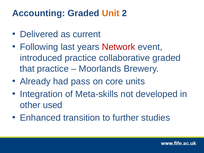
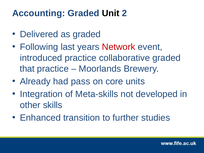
Unit colour: orange -> black (111, 13)
as current: current -> graded (87, 34)
used: used -> skills (53, 105)
